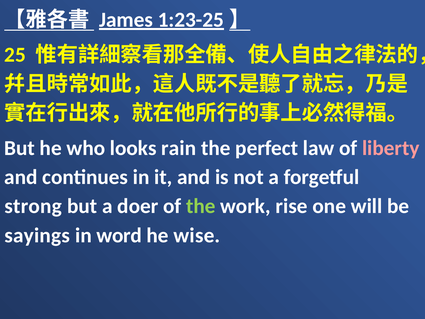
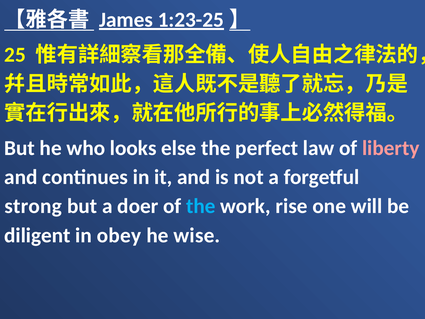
rain: rain -> else (179, 148)
the colour: light green -> light blue (201, 206)
sayings: sayings -> diligent (37, 235)
word: word -> obey (119, 235)
